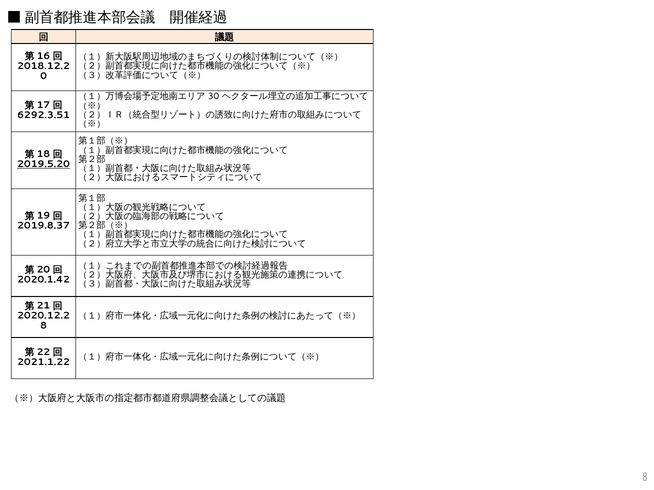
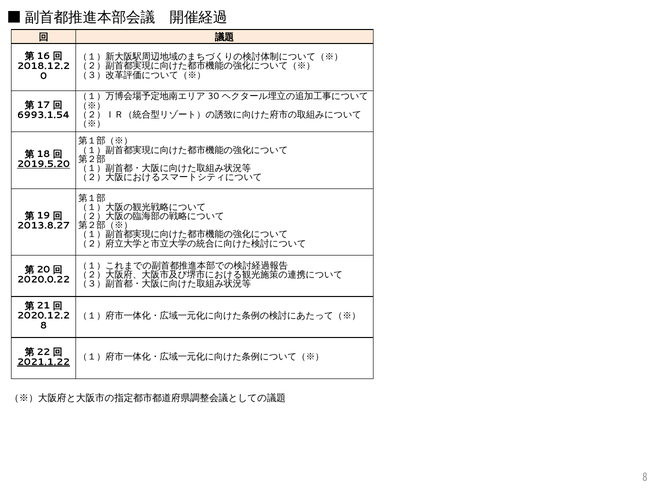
6292.3.51: 6292.3.51 -> 6993.1.54 (44, 115)
2019.8.37: 2019.8.37 -> 2013.8.27 (44, 226)
2020.1.42: 2020.1.42 -> 2020.0.22 (44, 280)
2021.1.22 underline: none -> present (44, 362)
